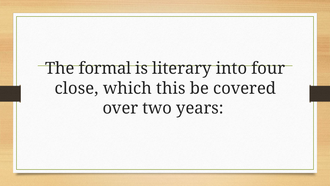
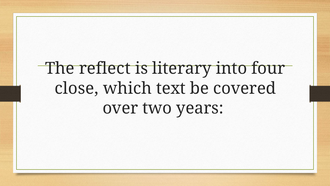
formal: formal -> reflect (105, 68)
this: this -> text (171, 88)
